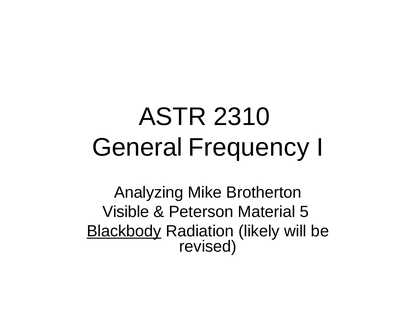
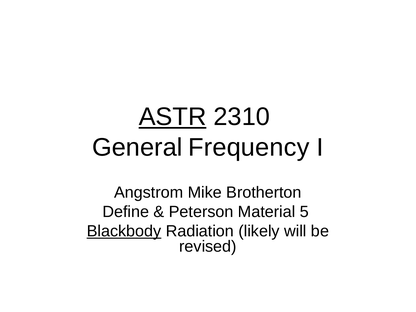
ASTR underline: none -> present (173, 117)
Analyzing: Analyzing -> Angstrom (149, 193)
Visible: Visible -> Define (126, 212)
